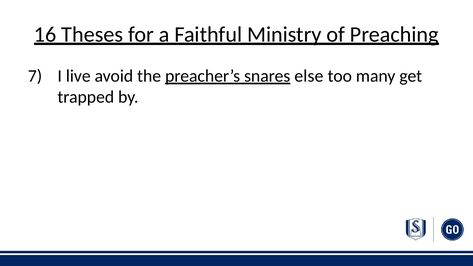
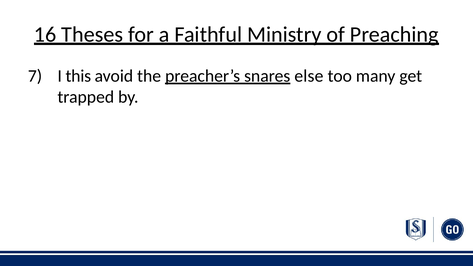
live: live -> this (78, 76)
